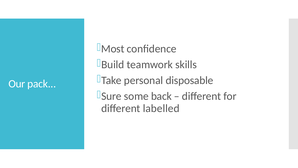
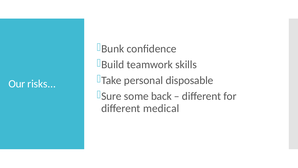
Most: Most -> Bunk (113, 49)
pack: pack -> risks (42, 84)
labelled: labelled -> medical (161, 108)
